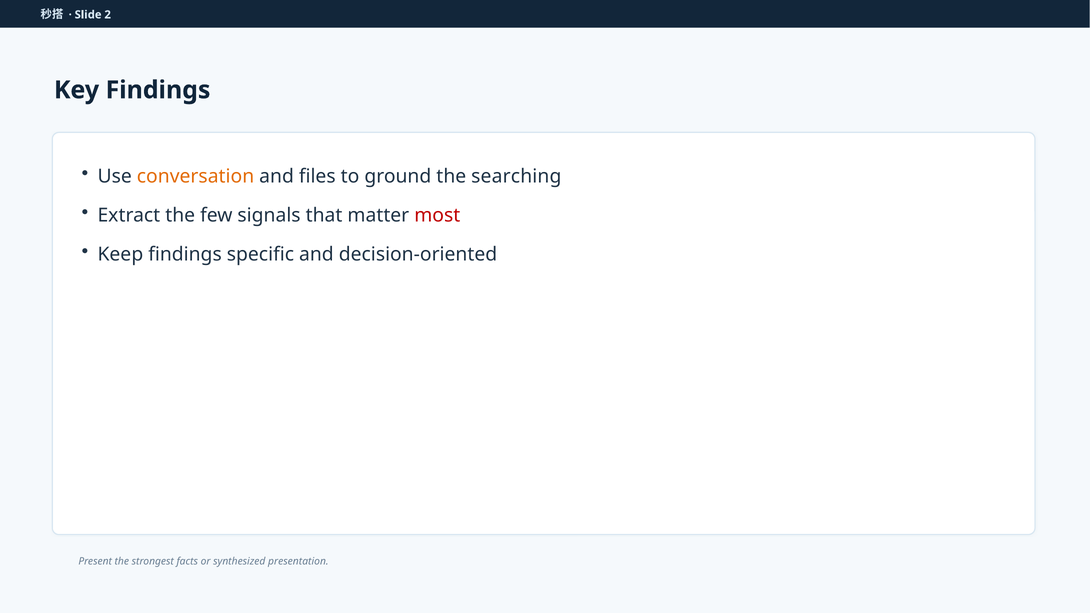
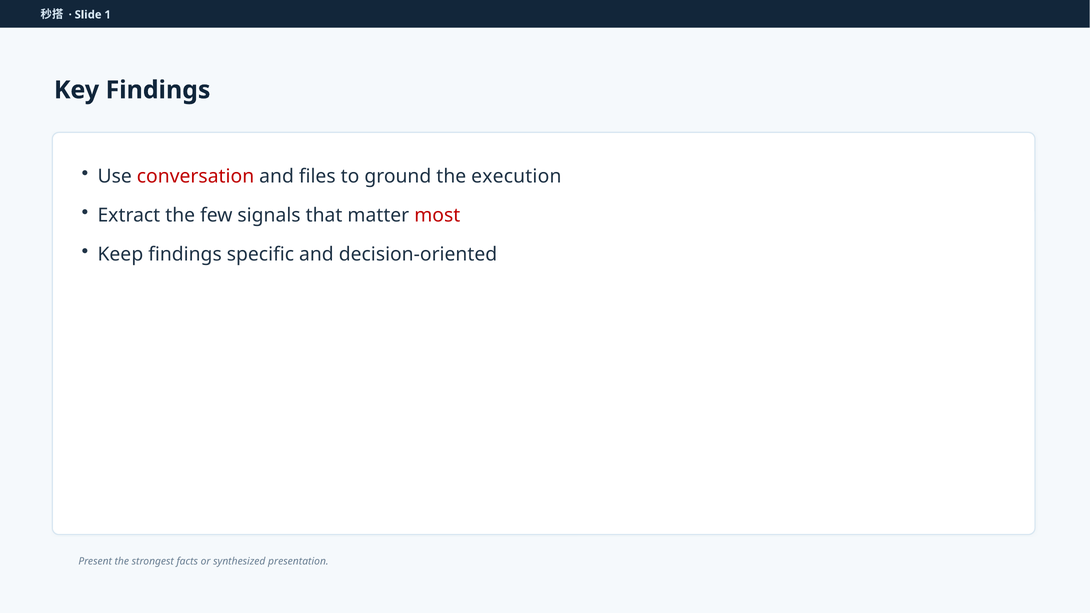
2: 2 -> 1 (108, 15)
conversation colour: orange -> red (196, 176)
searching: searching -> execution (516, 176)
